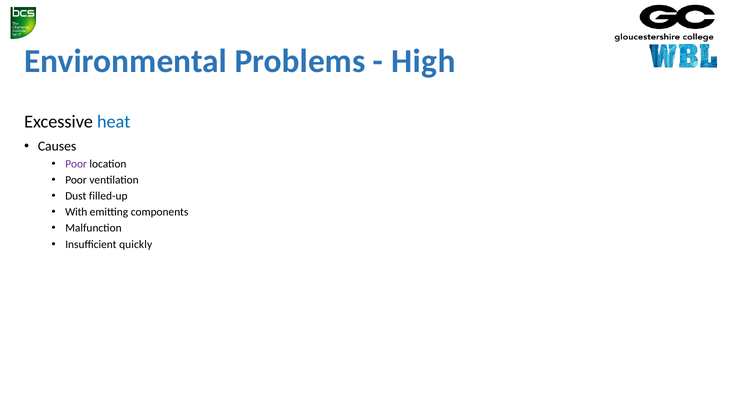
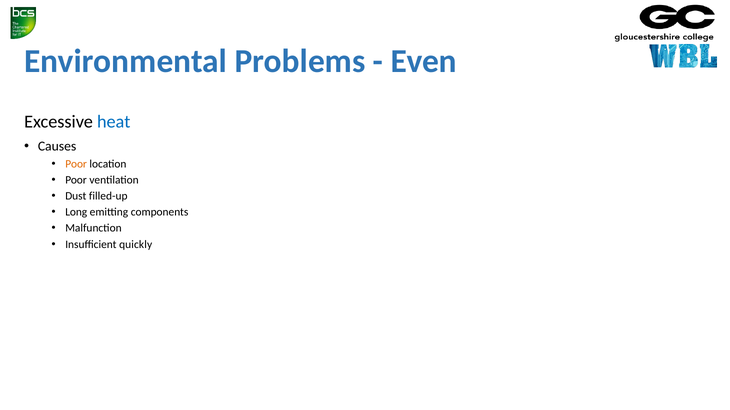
High: High -> Even (424, 61)
Poor colour: purple -> orange (76, 164)
With: With -> Long (76, 212)
